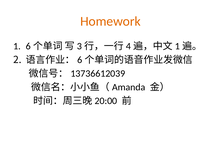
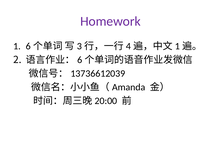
Homework colour: orange -> purple (110, 21)
